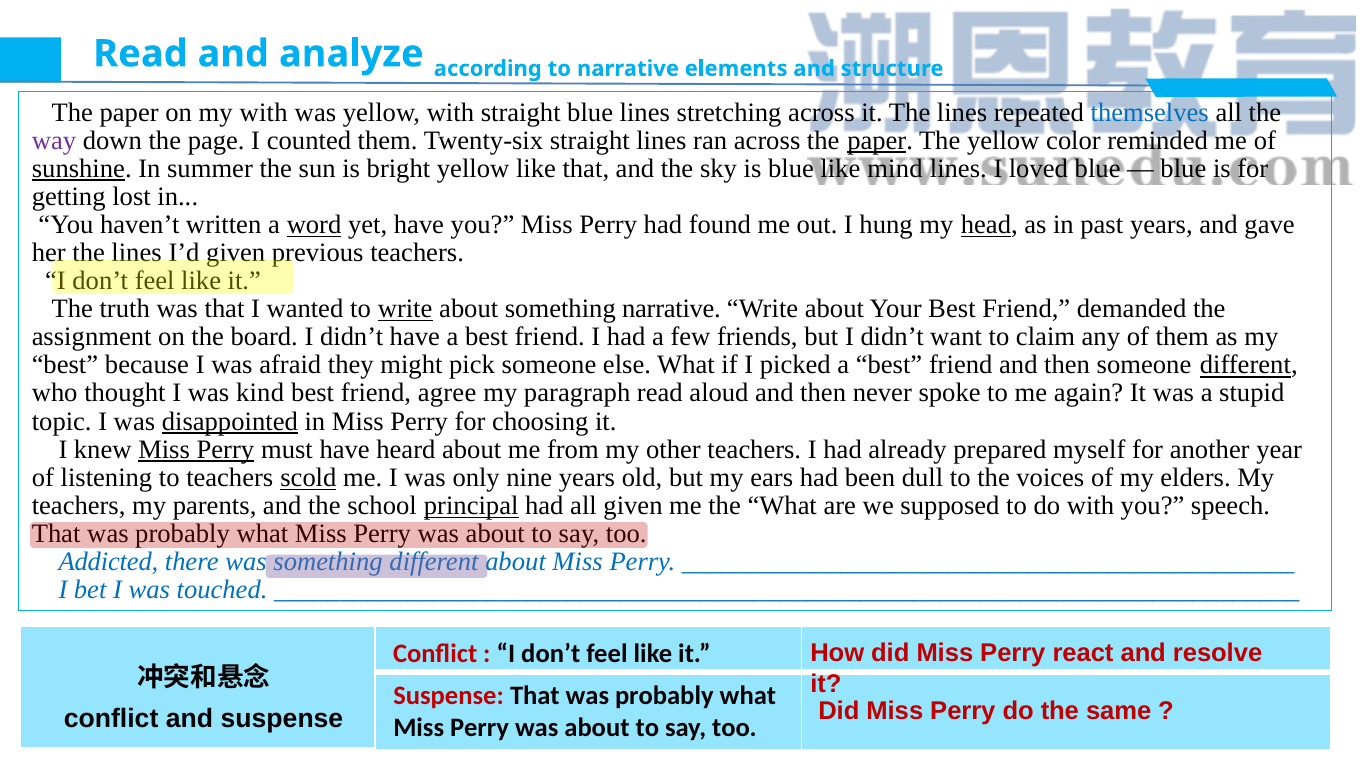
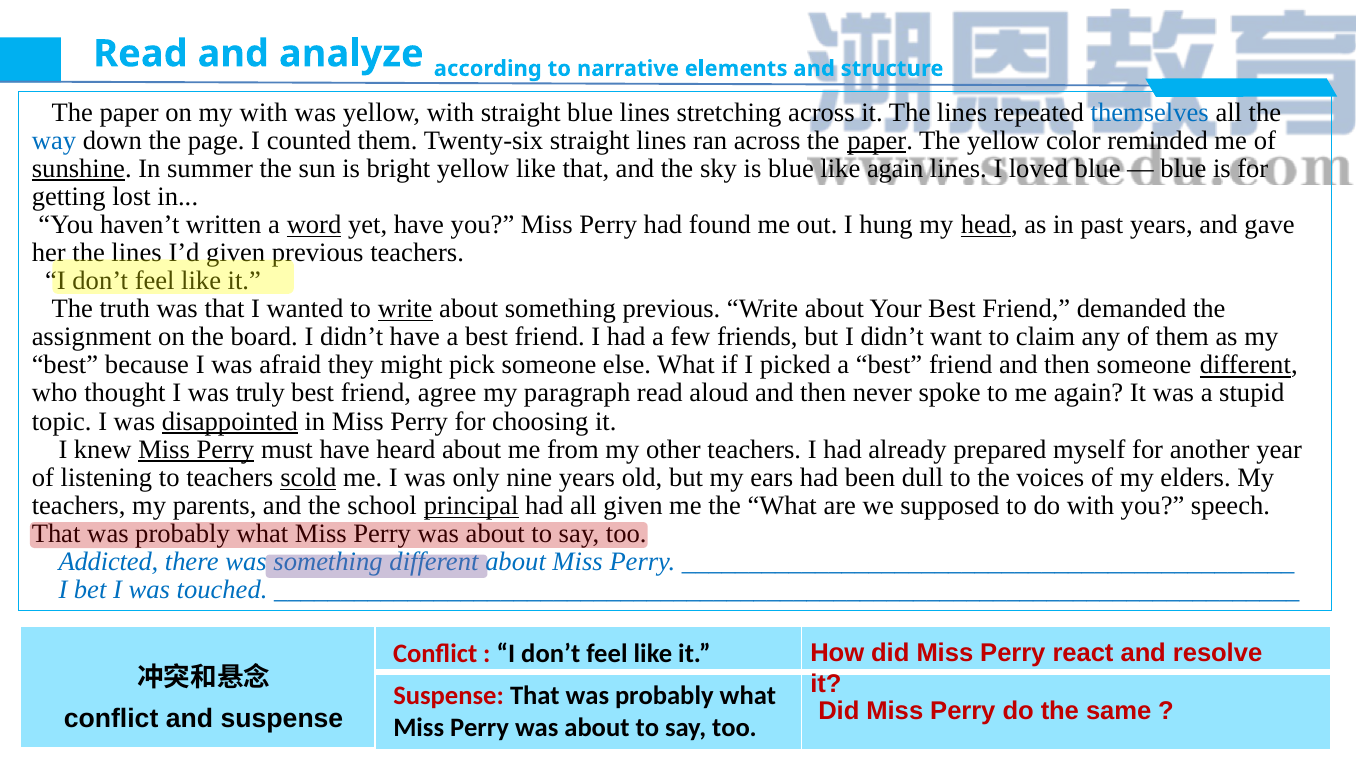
way colour: purple -> blue (54, 140)
like mind: mind -> again (895, 168)
something narrative: narrative -> previous (671, 309)
kind: kind -> truly (260, 393)
